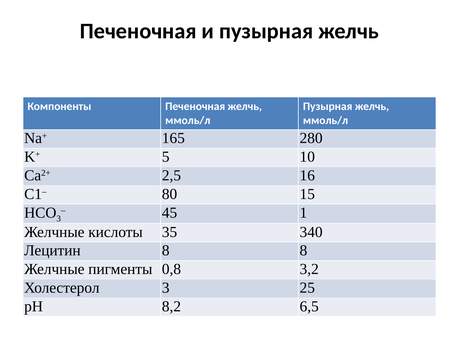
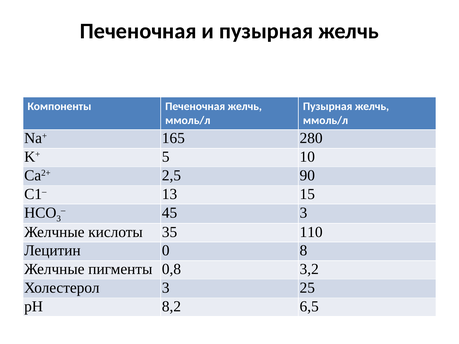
16: 16 -> 90 (307, 176)
80: 80 -> 13 (170, 194)
45 1: 1 -> 3 (303, 213)
340: 340 -> 110 (311, 232)
Лецитин 8: 8 -> 0 (166, 251)
